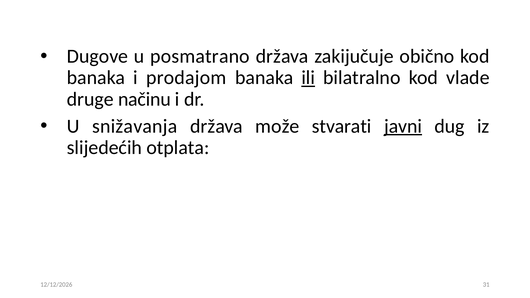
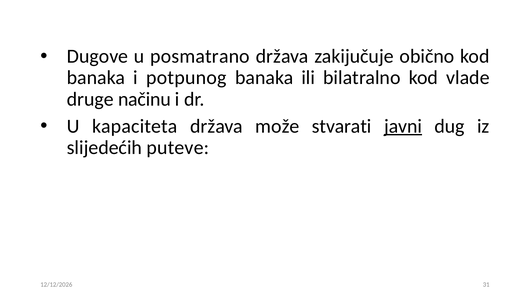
prodajom: prodajom -> potpunog (186, 78)
ili underline: present -> none (308, 78)
snižavanja: snižavanja -> kapaciteta (135, 126)
otplata: otplata -> puteve (178, 148)
